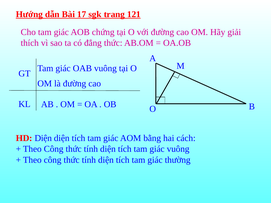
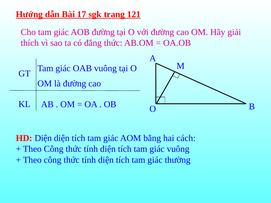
AOB chứng: chứng -> đường (103, 32)
